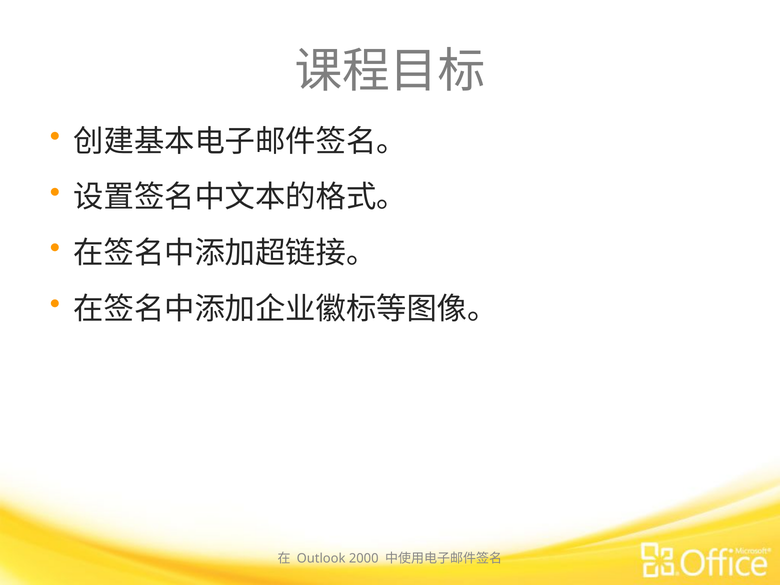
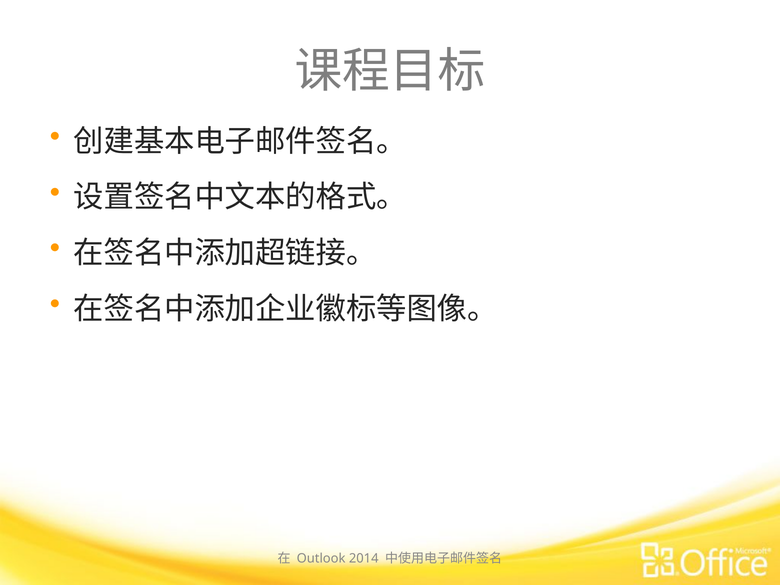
2000: 2000 -> 2014 (364, 559)
